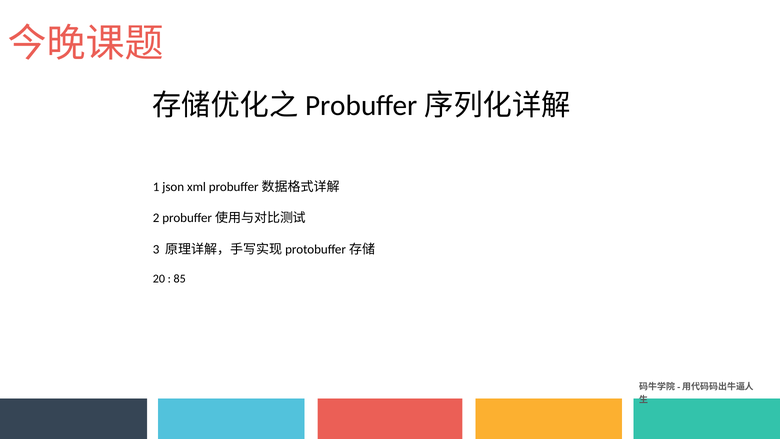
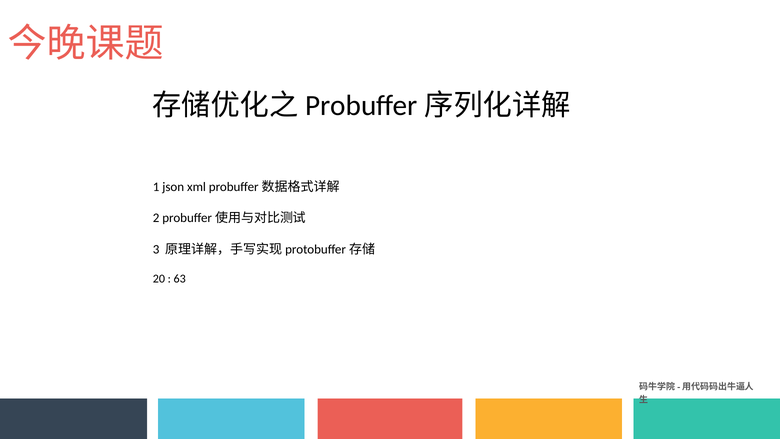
85: 85 -> 63 (180, 278)
